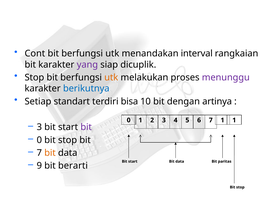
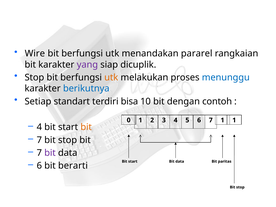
Cont: Cont -> Wire (35, 54)
interval: interval -> pararel (197, 54)
menunggu colour: purple -> blue (226, 77)
artinya: artinya -> contoh (217, 101)
3: 3 -> 4 (39, 127)
bit colour: purple -> orange (86, 127)
0: 0 -> 7 (39, 140)
bit colour: orange -> purple (50, 153)
9: 9 -> 6 (39, 166)
